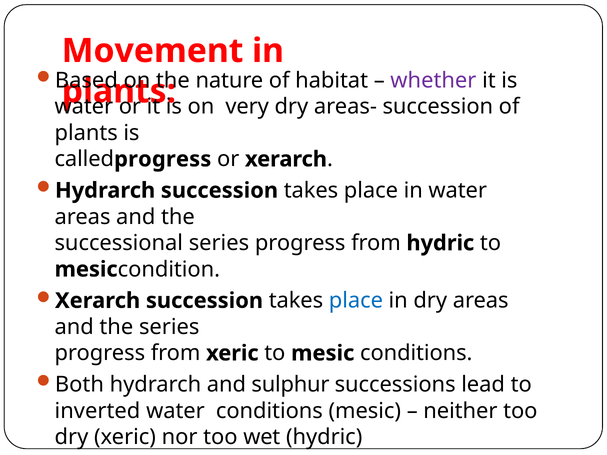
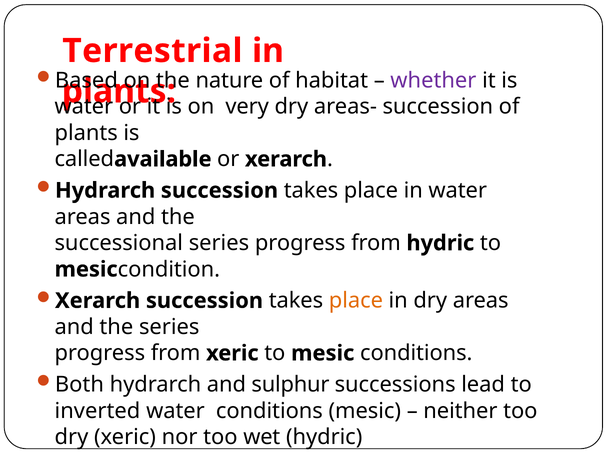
Movement: Movement -> Terrestrial (152, 51)
progress: progress -> available (163, 159)
place colour: blue -> orange (356, 301)
